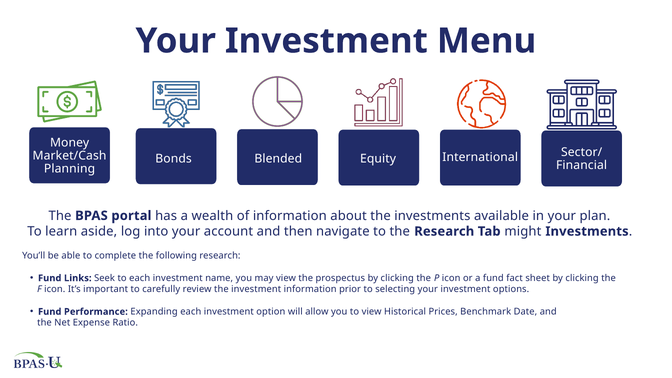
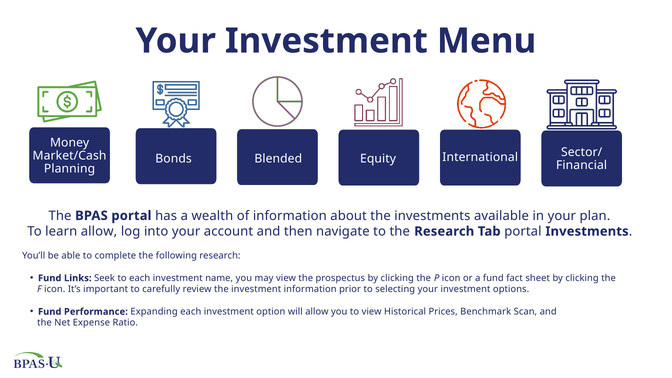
learn aside: aside -> allow (99, 231)
Tab might: might -> portal (523, 231)
Date: Date -> Scan (525, 312)
